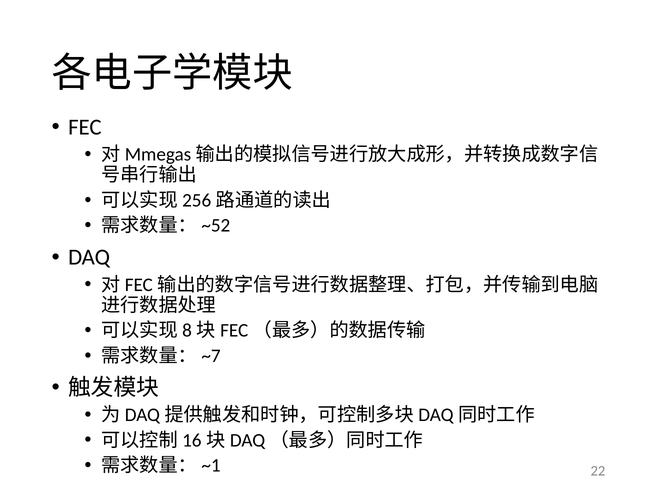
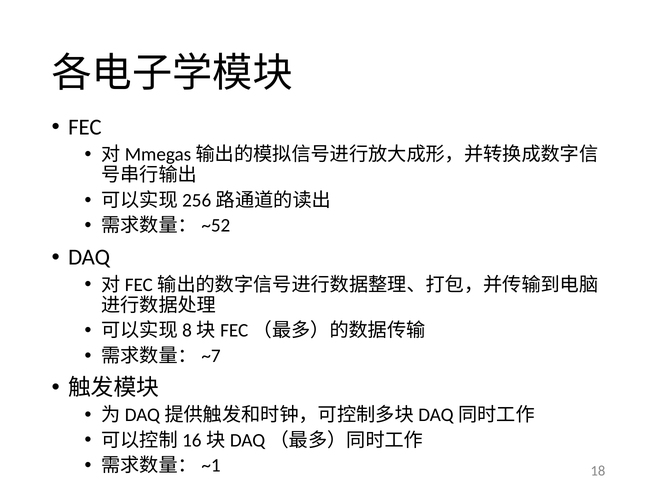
22: 22 -> 18 (598, 471)
